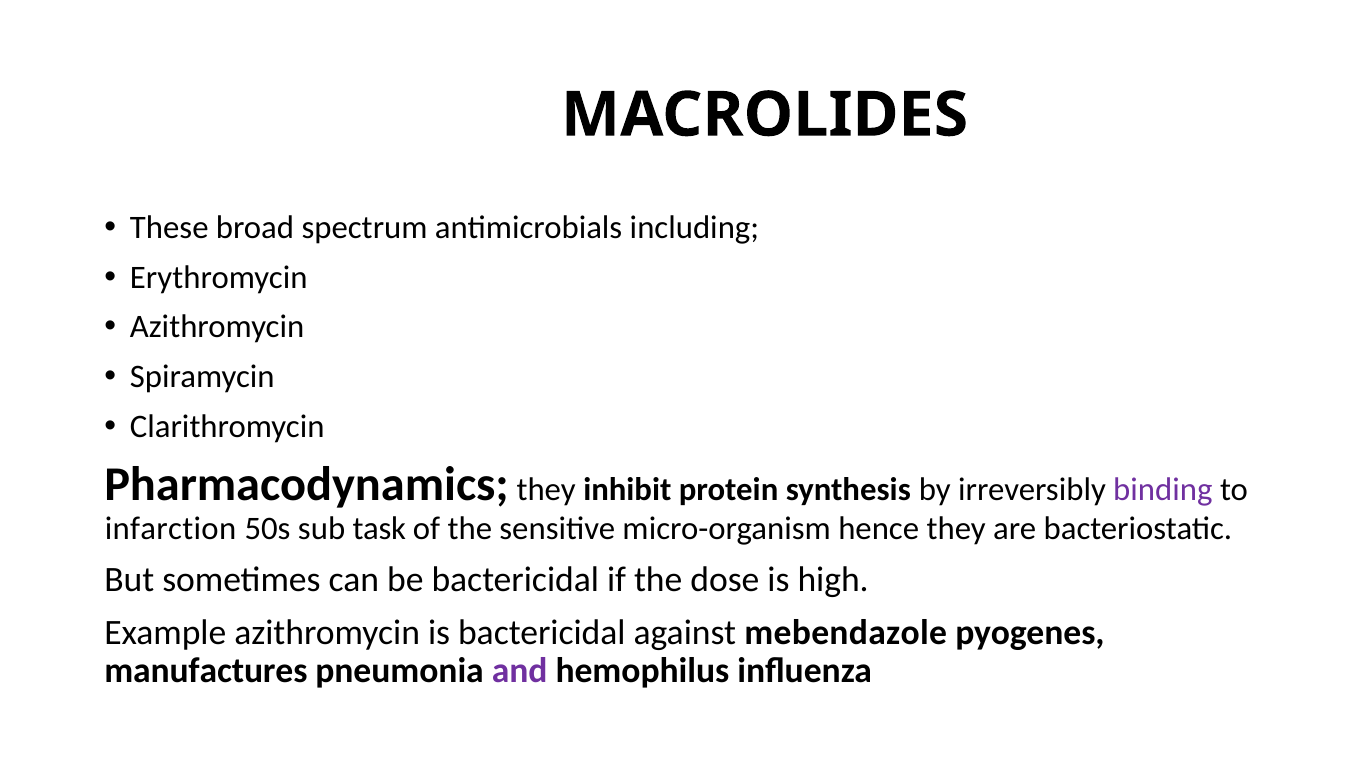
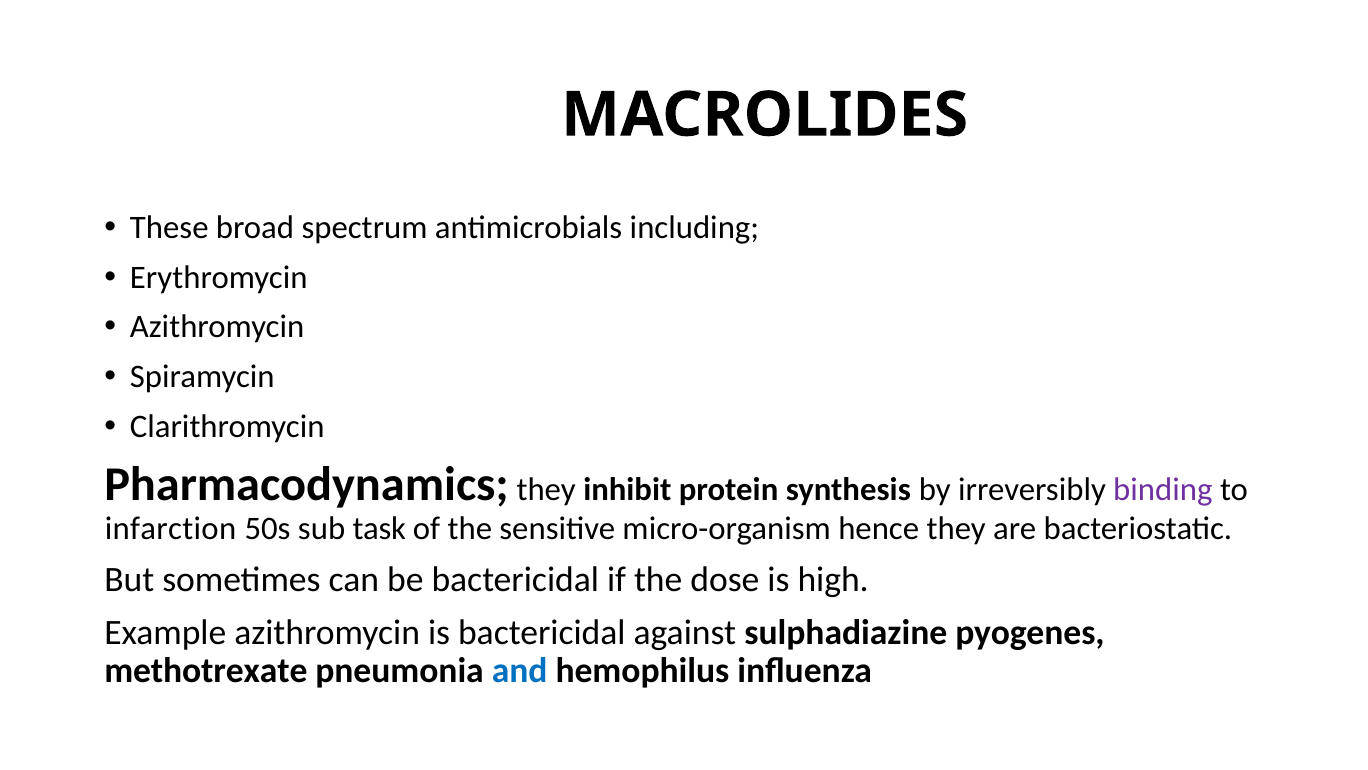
mebendazole: mebendazole -> sulphadiazine (846, 632)
manufactures: manufactures -> methotrexate (206, 670)
and colour: purple -> blue (520, 670)
